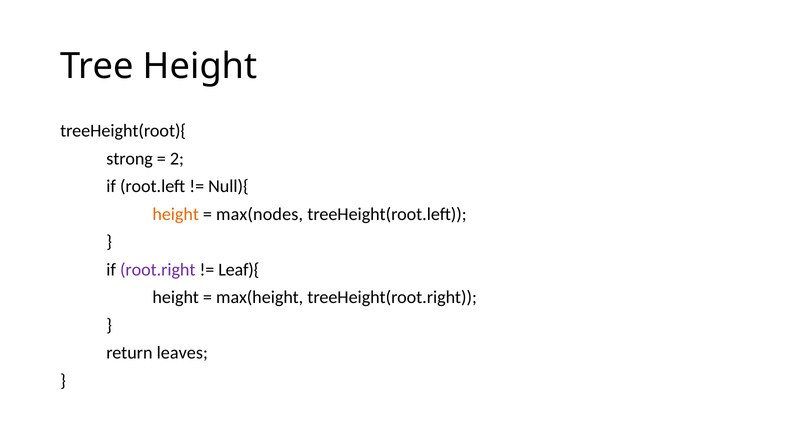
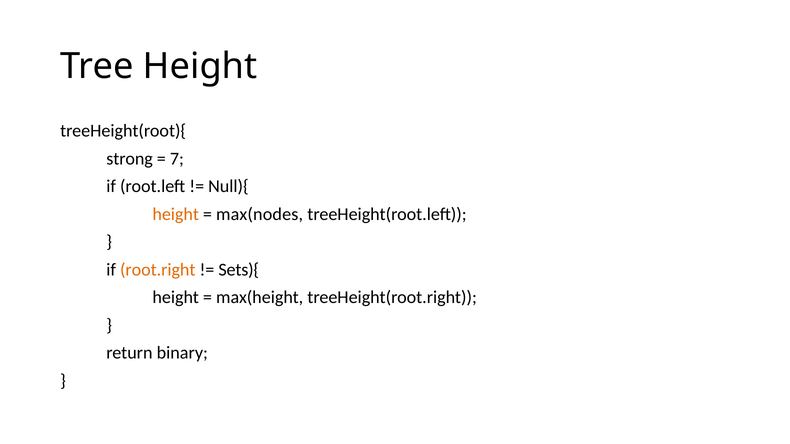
2: 2 -> 7 (177, 159)
root.right colour: purple -> orange (158, 270)
Leaf){: Leaf){ -> Sets){ (239, 270)
leaves: leaves -> binary (182, 353)
